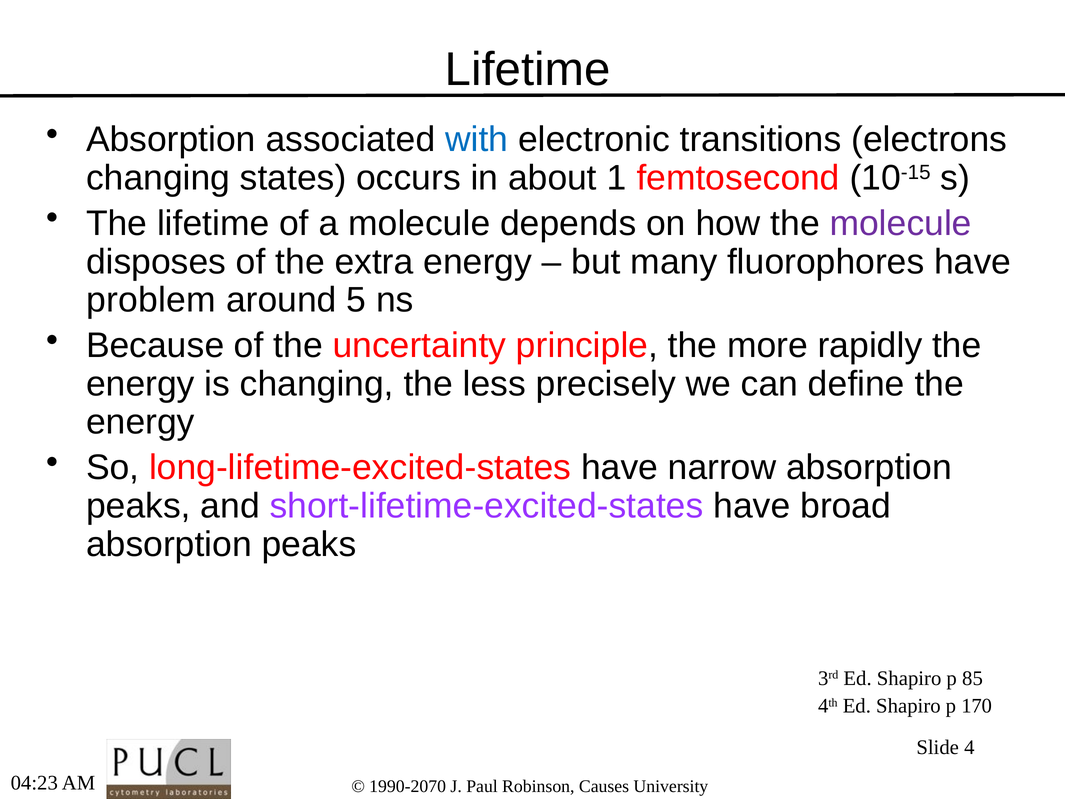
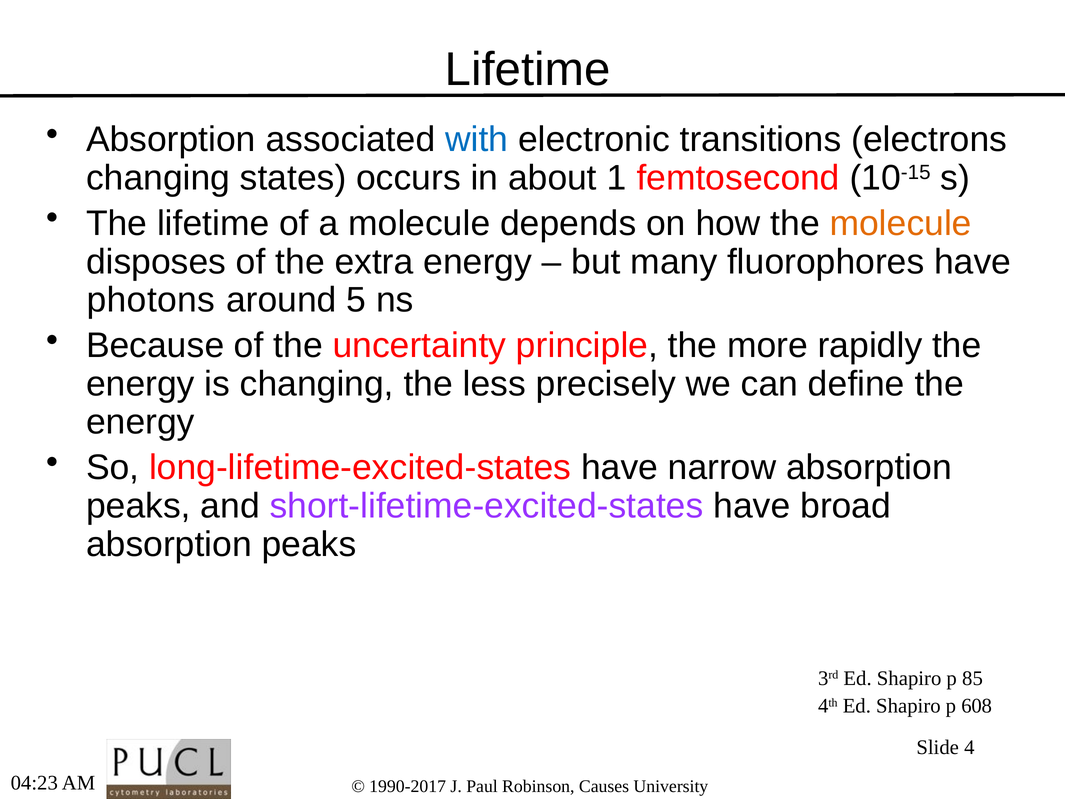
molecule colour: purple -> orange (901, 223)
problem: problem -> photons (151, 300)
170: 170 -> 608 (977, 706)
1990-2070: 1990-2070 -> 1990-2017 (408, 786)
